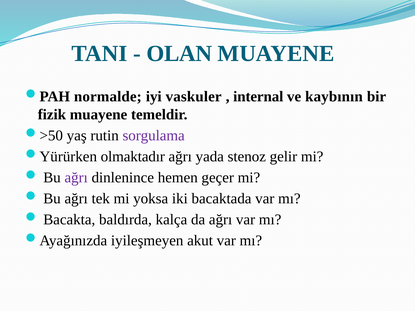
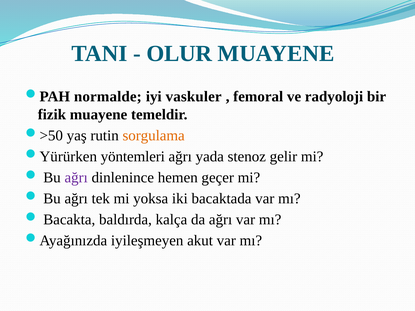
OLAN: OLAN -> OLUR (179, 54)
internal: internal -> femoral (258, 97)
kaybının: kaybının -> radyoloji (334, 97)
sorgulama colour: purple -> orange (154, 136)
olmaktadır: olmaktadır -> yöntemleri (133, 157)
